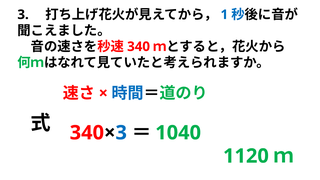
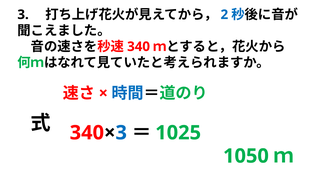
1: 1 -> 2 (224, 15)
1040: 1040 -> 1025 (178, 133)
1120: 1120 -> 1050 (246, 156)
